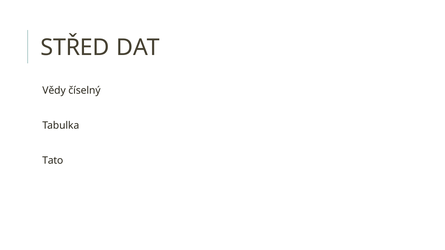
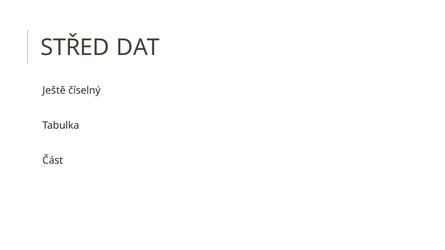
Vědy: Vědy -> Ještě (54, 91)
Tato: Tato -> Část (53, 161)
